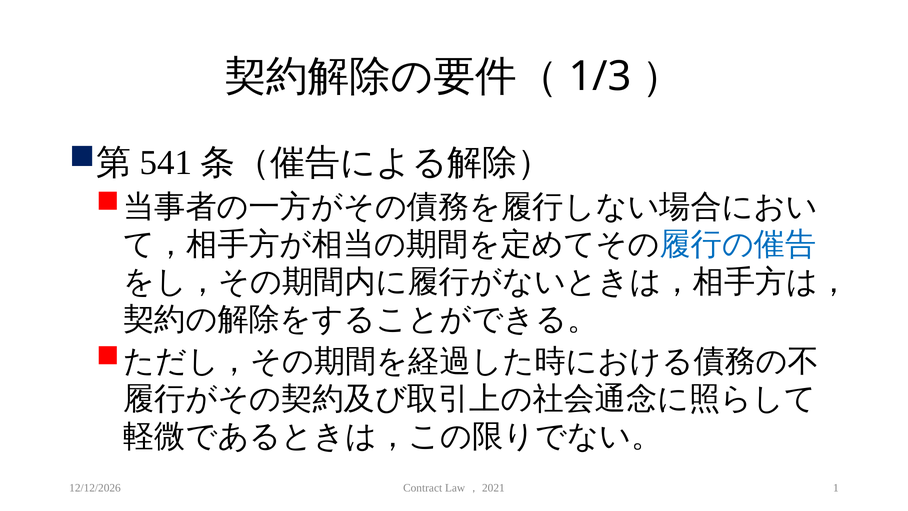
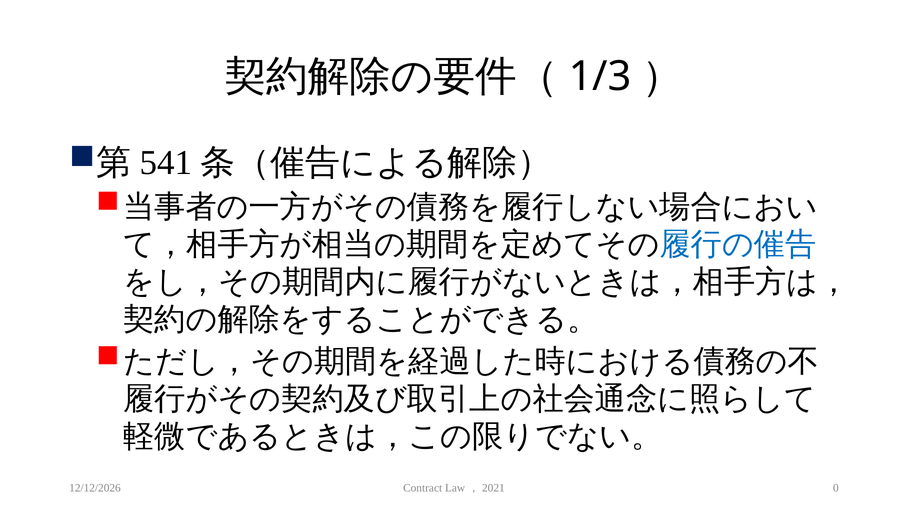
1: 1 -> 0 (836, 488)
